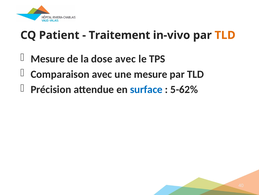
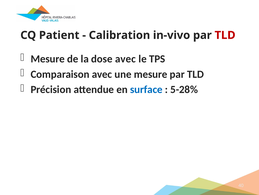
Traitement: Traitement -> Calibration (119, 35)
TLD colour: orange -> red (225, 35)
5-62%: 5-62% -> 5-28% (184, 89)
